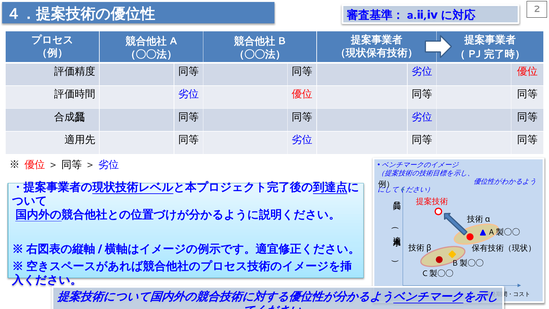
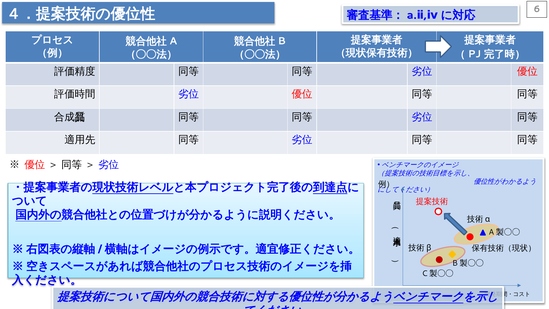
2: 2 -> 6 (537, 9)
